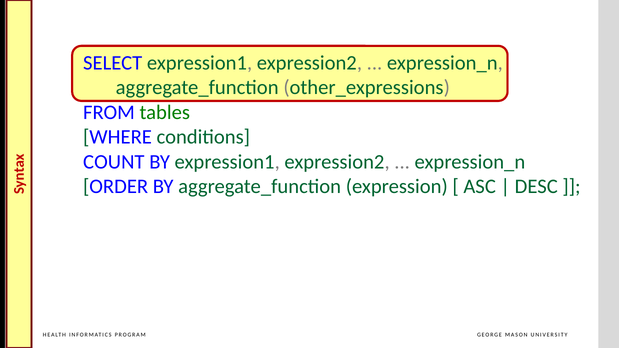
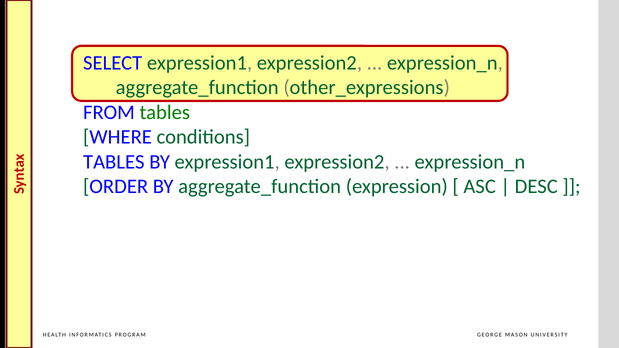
COUNT: COUNT -> TABLES (114, 162)
